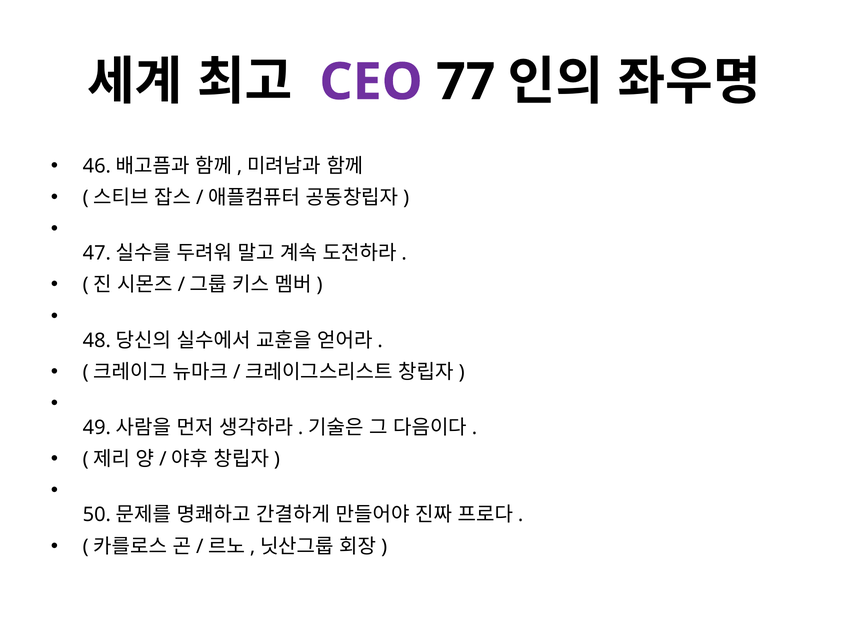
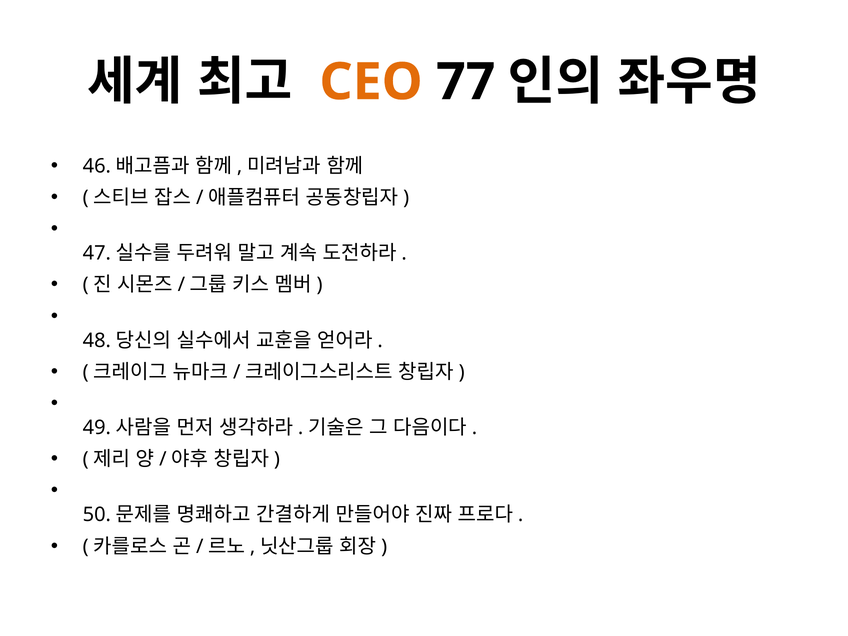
CEO colour: purple -> orange (371, 82)
